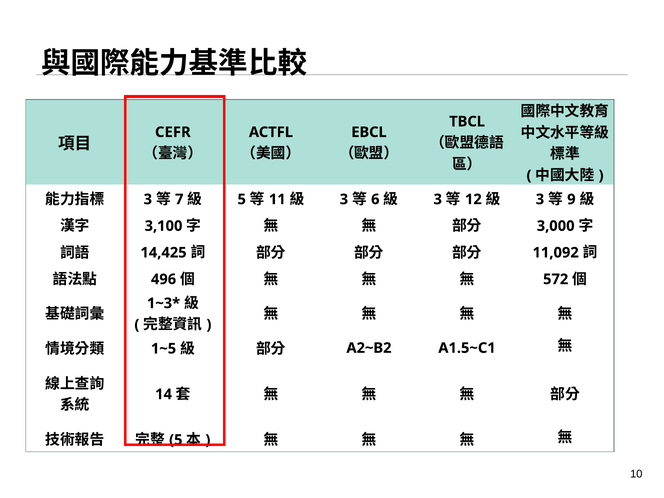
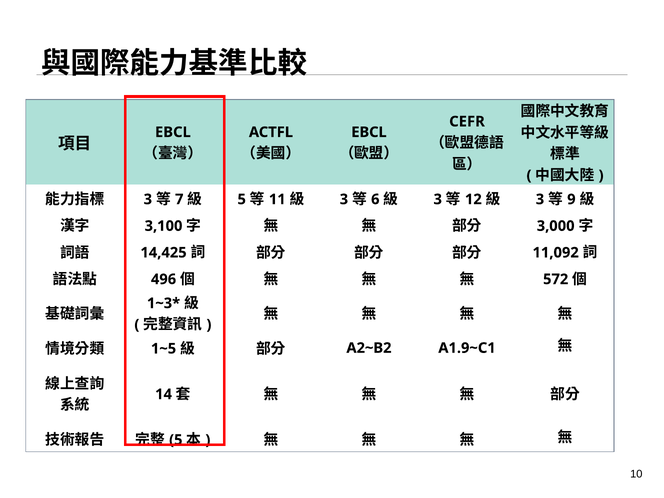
TBCL: TBCL -> CEFR (467, 122)
CEFR: CEFR -> EBCL (173, 132)
A1.5~C1: A1.5~C1 -> A1.9~C1 (467, 348)
